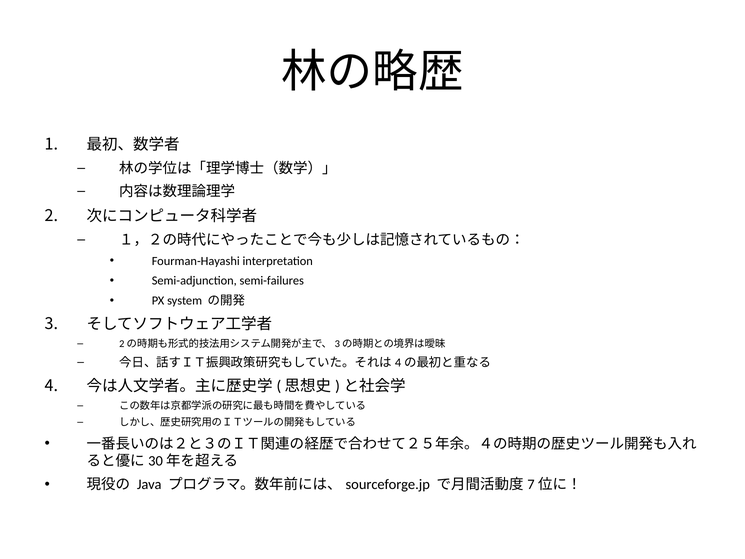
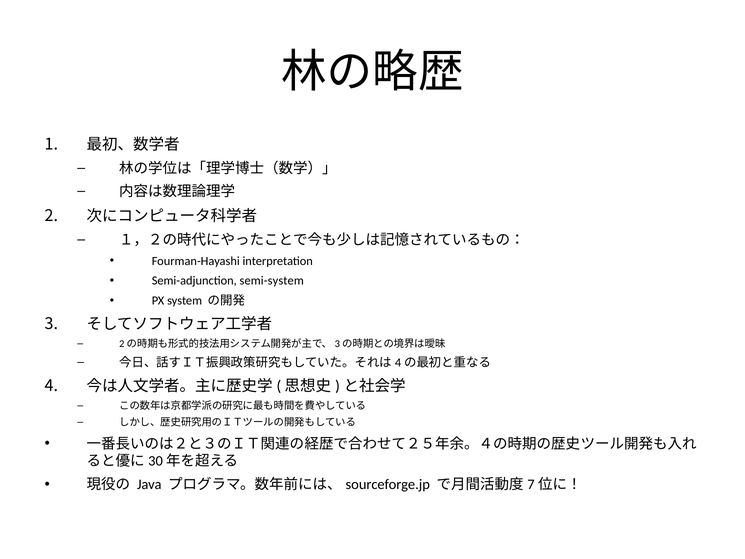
semi-failures: semi-failures -> semi-system (272, 281)
